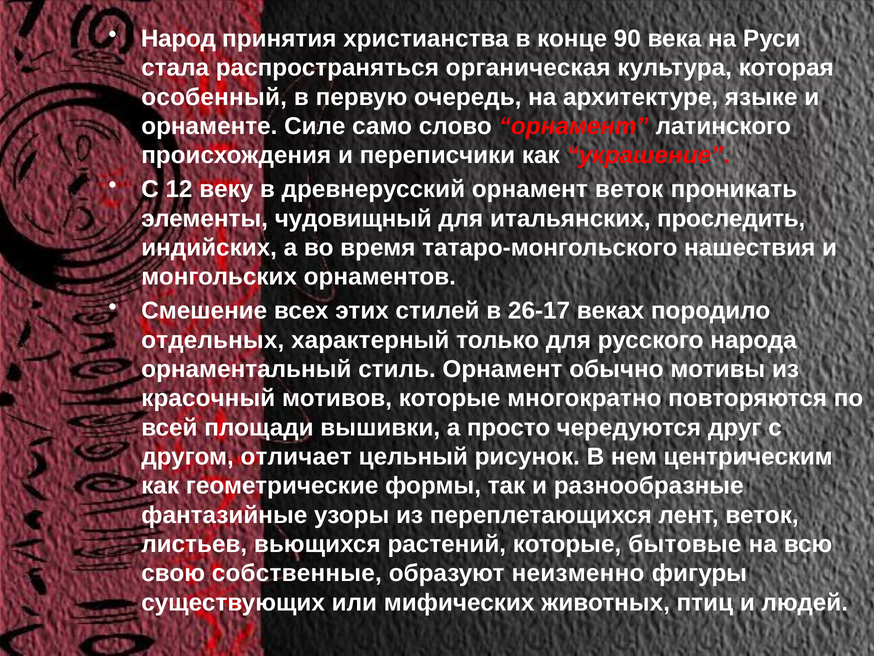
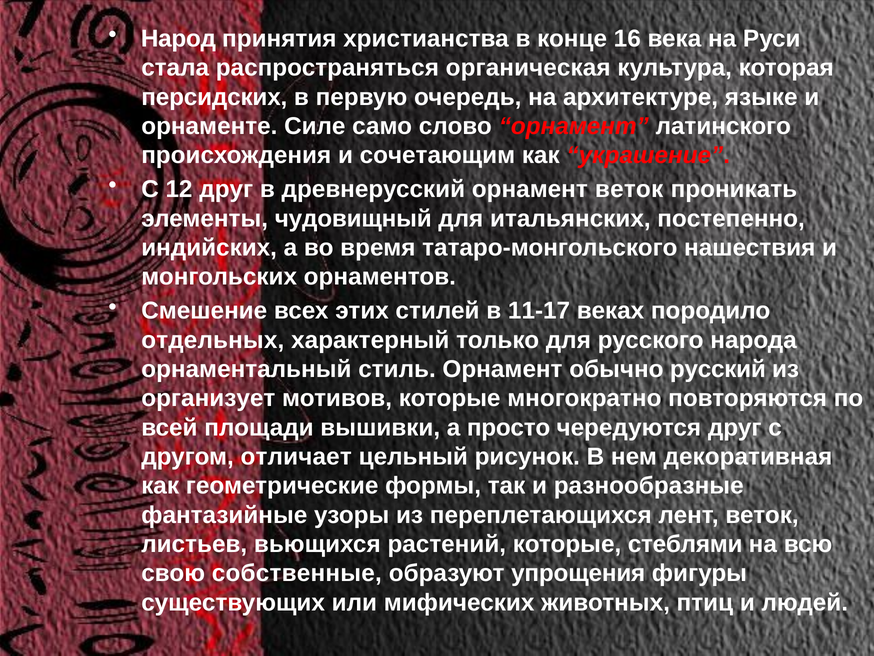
90: 90 -> 16 (627, 39)
особенный: особенный -> персидских (214, 97)
переписчики: переписчики -> сочетающим (437, 155)
12 веку: веку -> друг (226, 189)
проследить: проследить -> постепенно (731, 218)
26-17: 26-17 -> 11-17 (539, 311)
мотивы: мотивы -> русский (718, 369)
красочный: красочный -> организует (208, 398)
центрическим: центрическим -> декоративная (748, 456)
бытовые: бытовые -> стеблями (685, 544)
неизменно: неизменно -> упрощения (578, 573)
